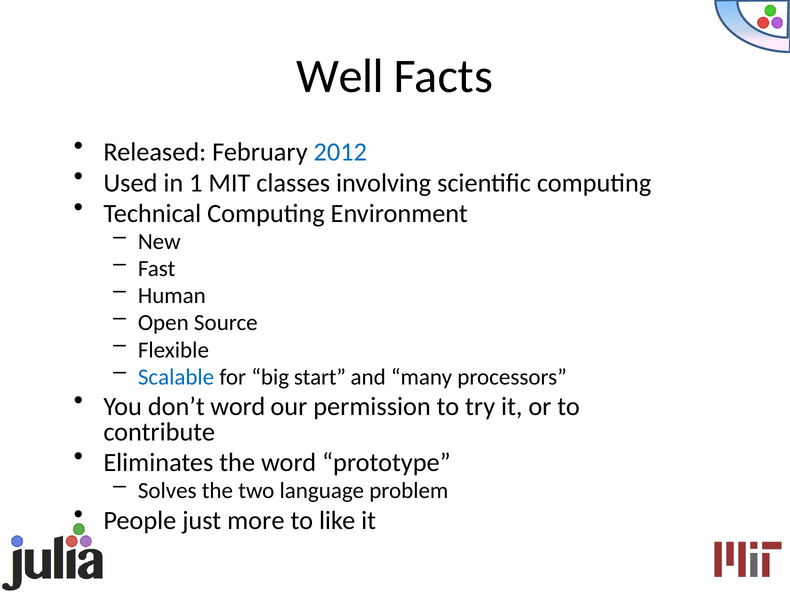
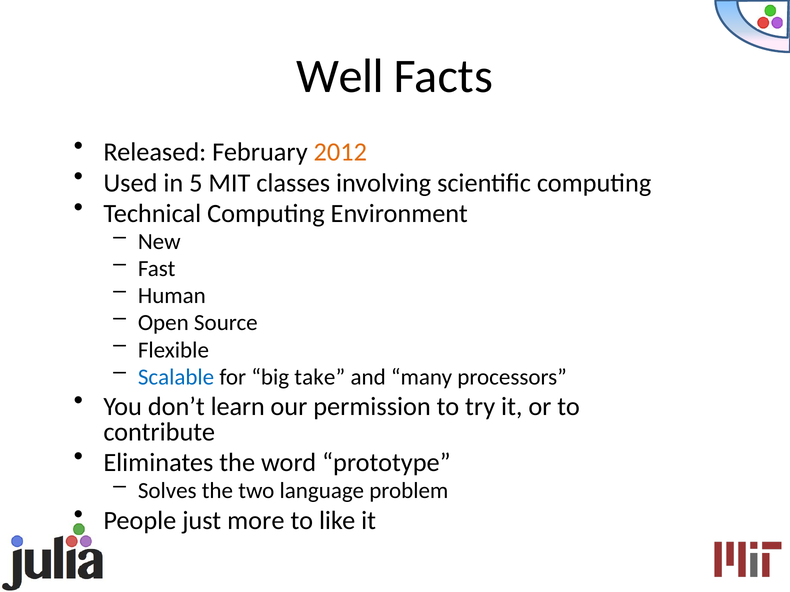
2012 colour: blue -> orange (340, 152)
1: 1 -> 5 (196, 183)
start: start -> take (320, 377)
don’t word: word -> learn (238, 407)
